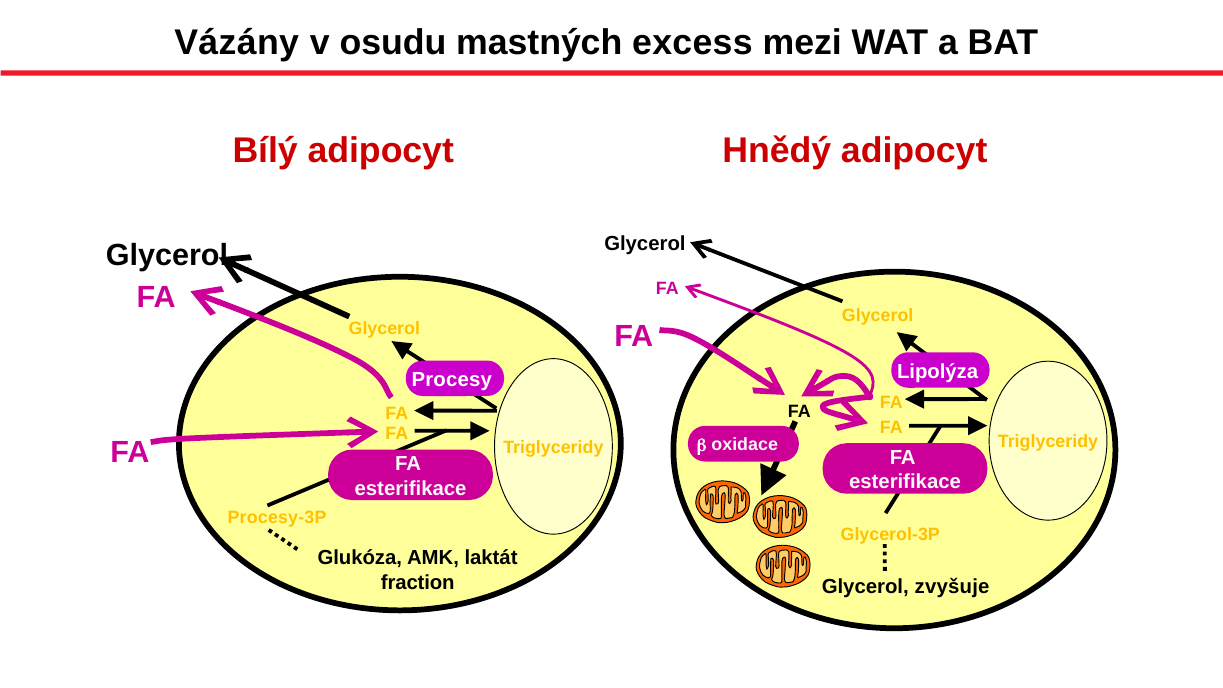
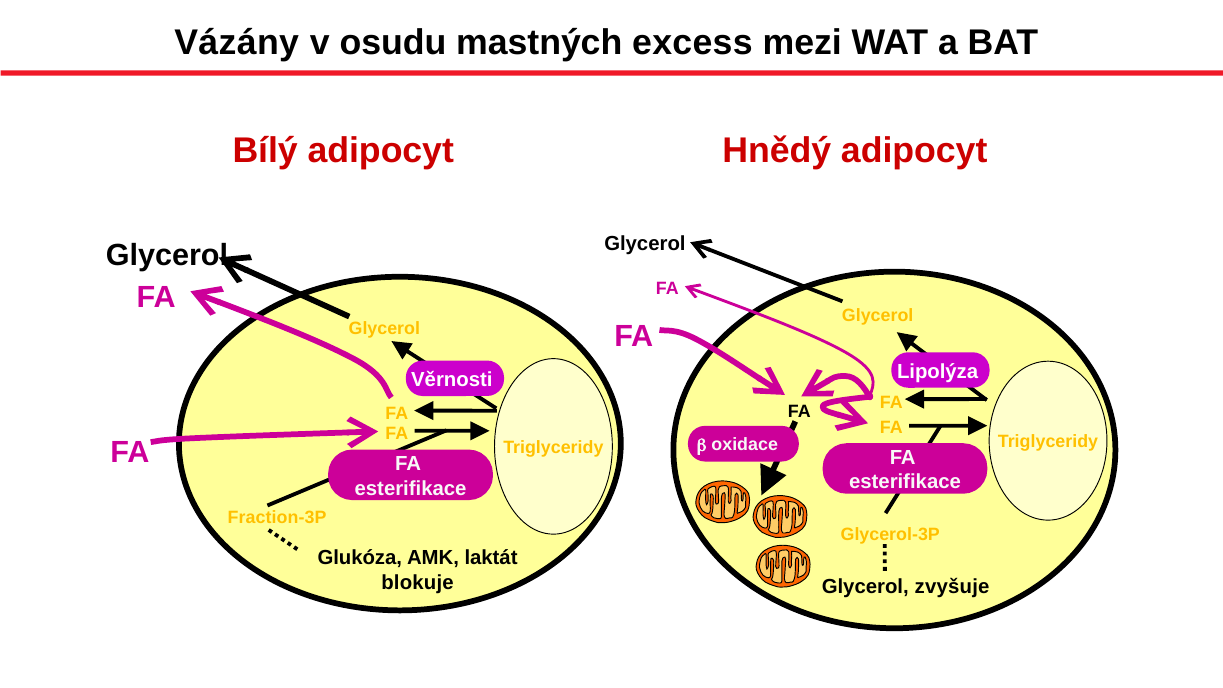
Procesy: Procesy -> Věrnosti (452, 380)
Procesy-3P: Procesy-3P -> Fraction-3P (277, 517)
fraction: fraction -> blokuje (418, 582)
